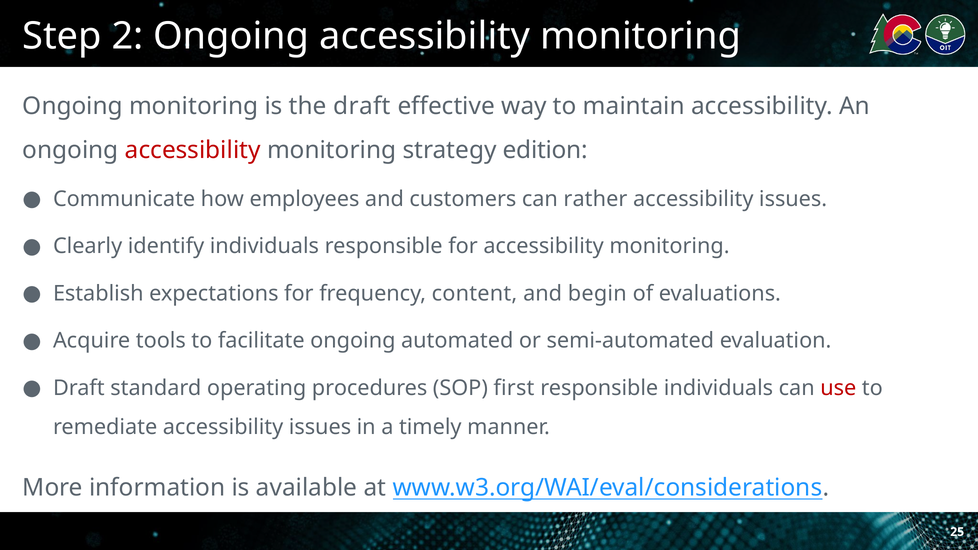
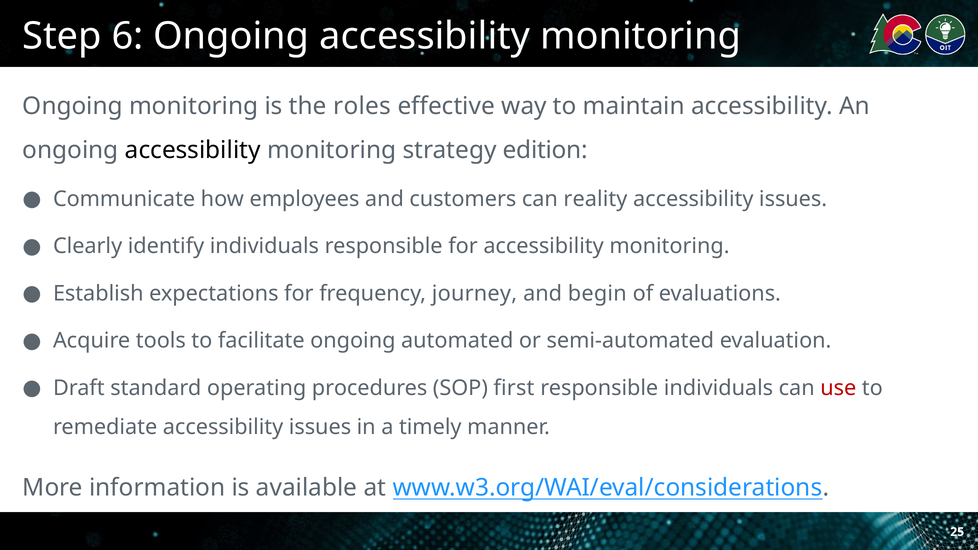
2: 2 -> 6 (127, 36)
the draft: draft -> roles (362, 106)
accessibility colour: red -> black (193, 150)
rather: rather -> reality (595, 199)
content: content -> journey (474, 294)
